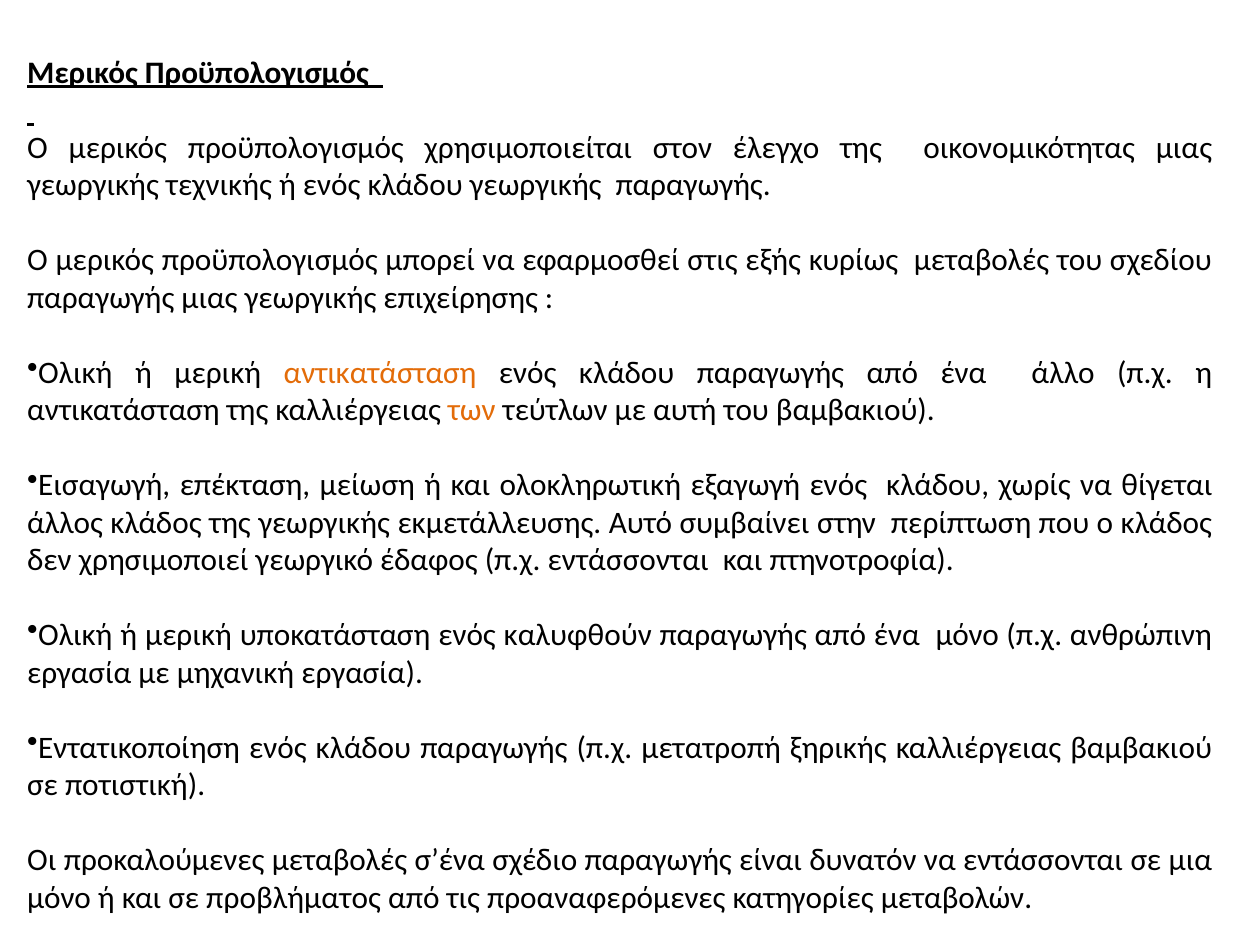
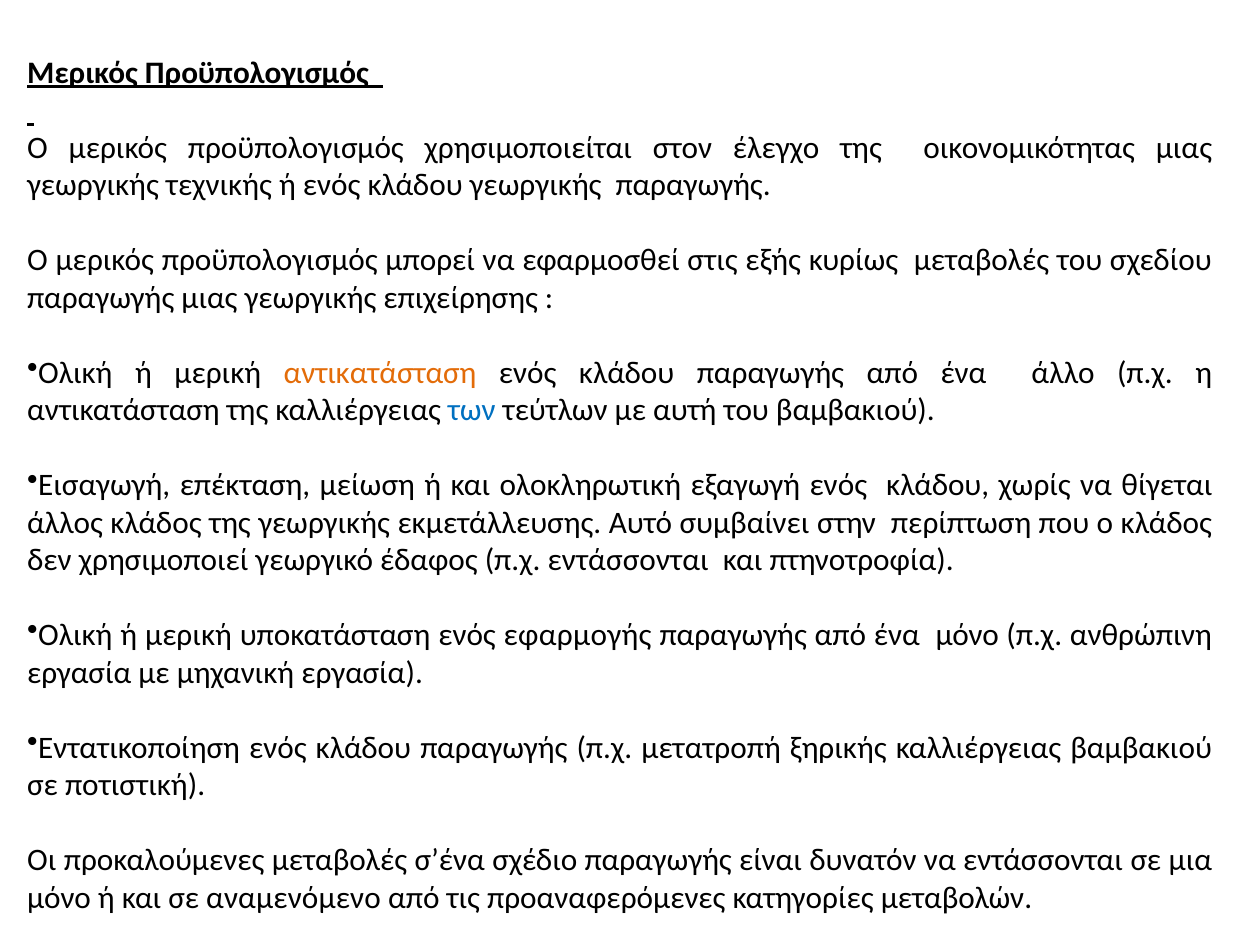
των colour: orange -> blue (472, 411)
καλυφθούν: καλυφθούν -> εφαρμογής (578, 636)
προβλήματος: προβλήματος -> αναμενόμενο (294, 898)
